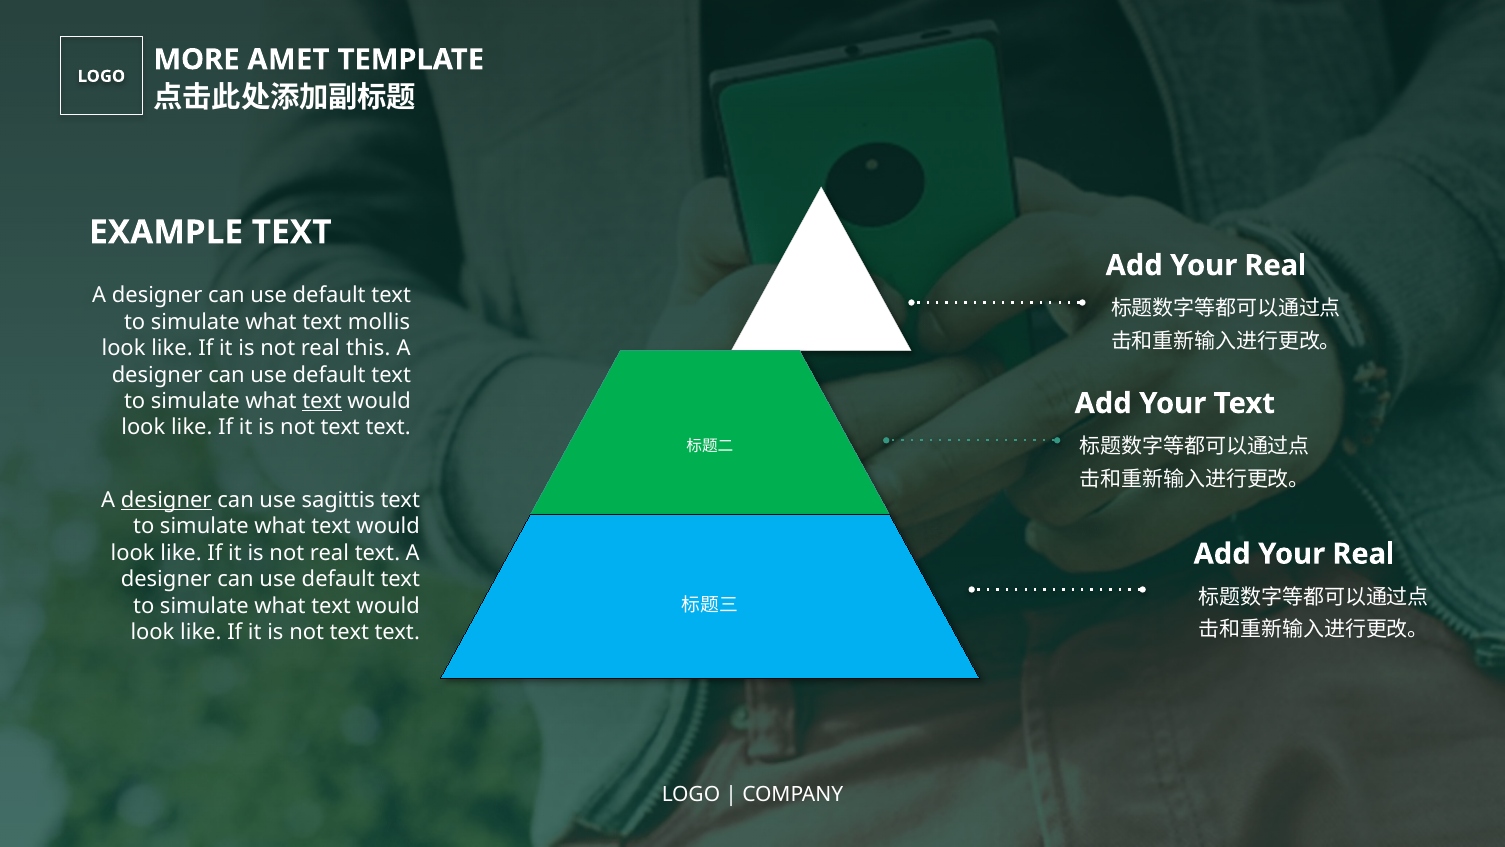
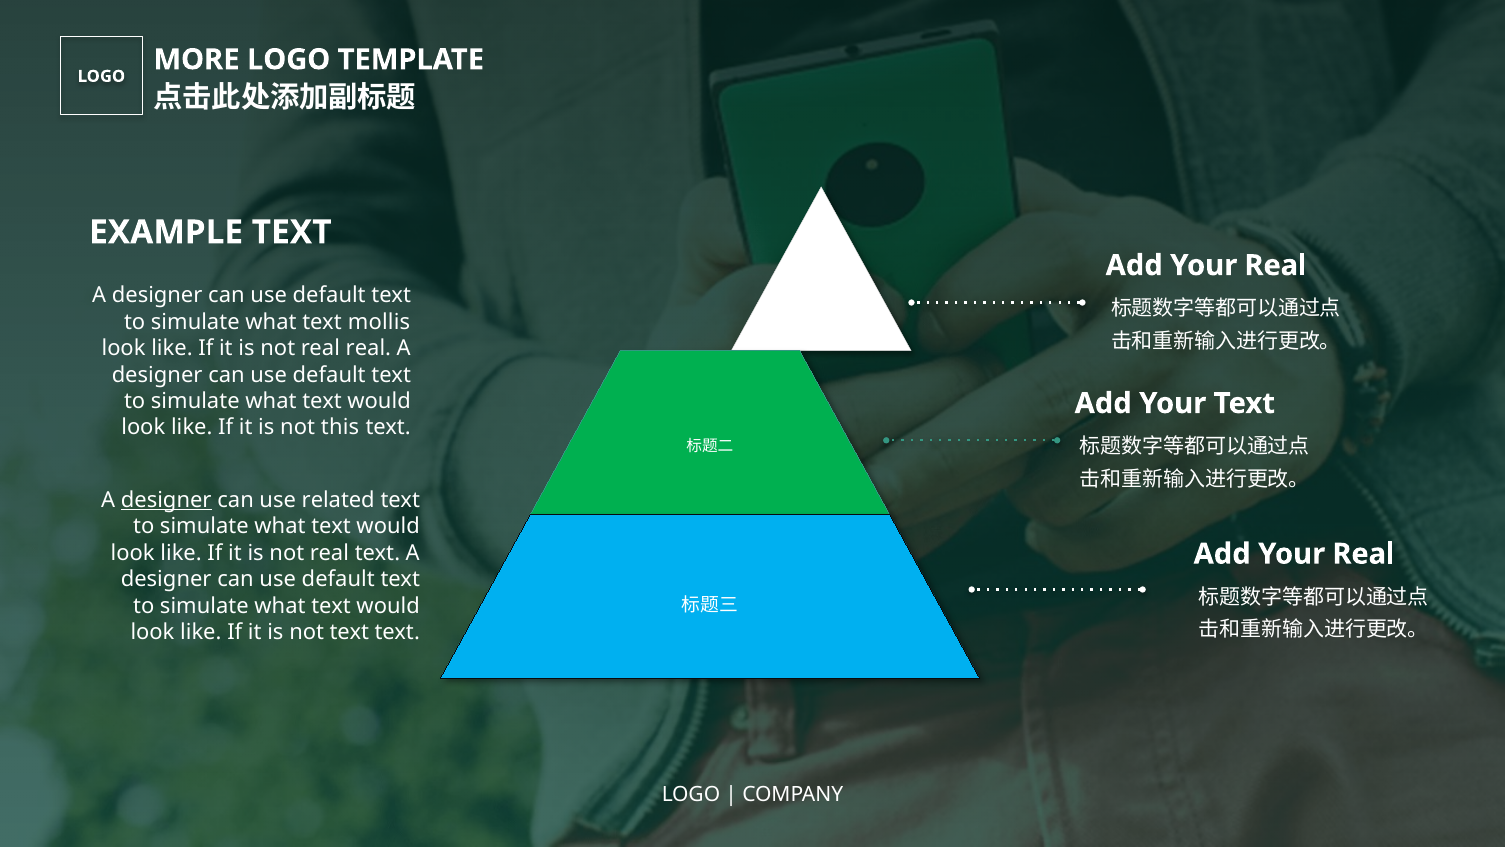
MORE AMET: AMET -> LOGO (289, 60)
real this: this -> real (368, 348)
text underline: present -> none (322, 401)
text: text -> this (340, 427)
sagittis: sagittis -> related (338, 500)
